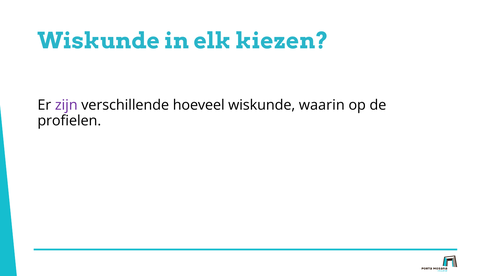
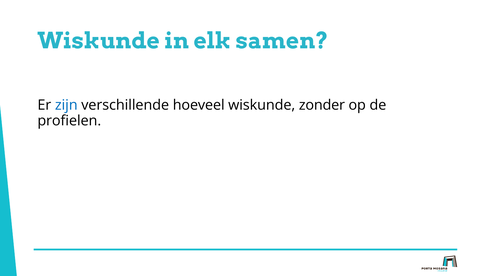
kiezen: kiezen -> samen (282, 41)
zijn colour: purple -> blue (66, 105)
waarin: waarin -> zonder (322, 105)
